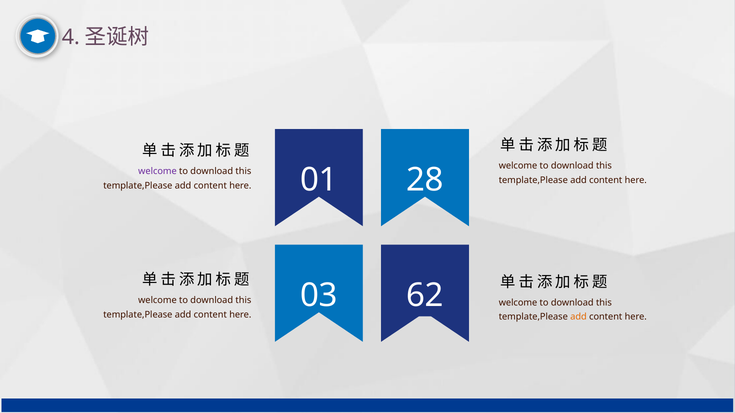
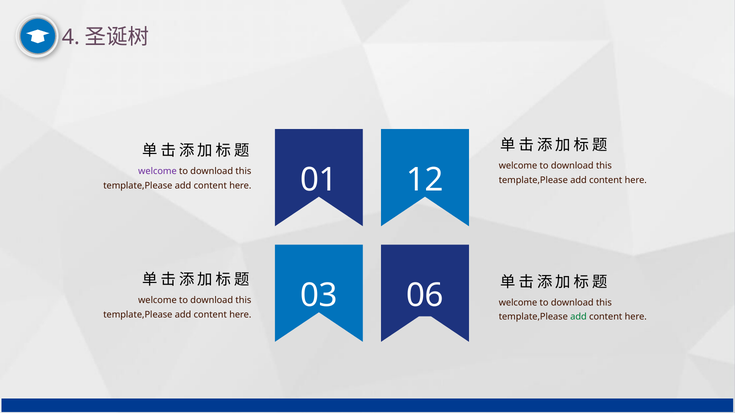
28: 28 -> 12 (425, 180)
62: 62 -> 06 (425, 296)
add colour: orange -> green (578, 317)
